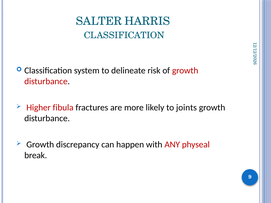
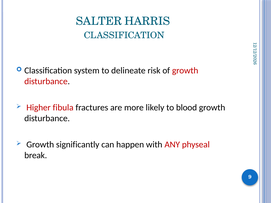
joints: joints -> blood (187, 108)
discrepancy: discrepancy -> significantly (78, 145)
